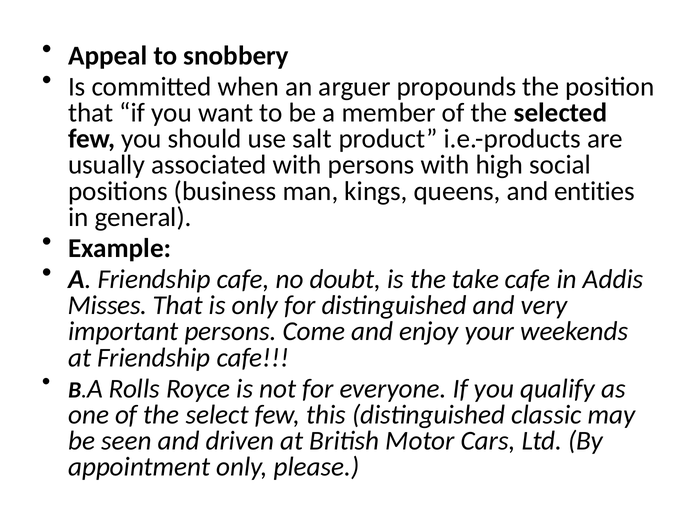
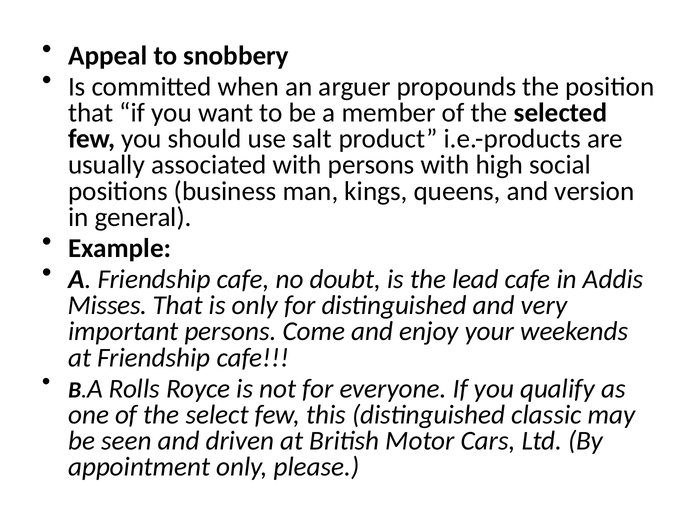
entities: entities -> version (594, 191)
take: take -> lead (475, 279)
